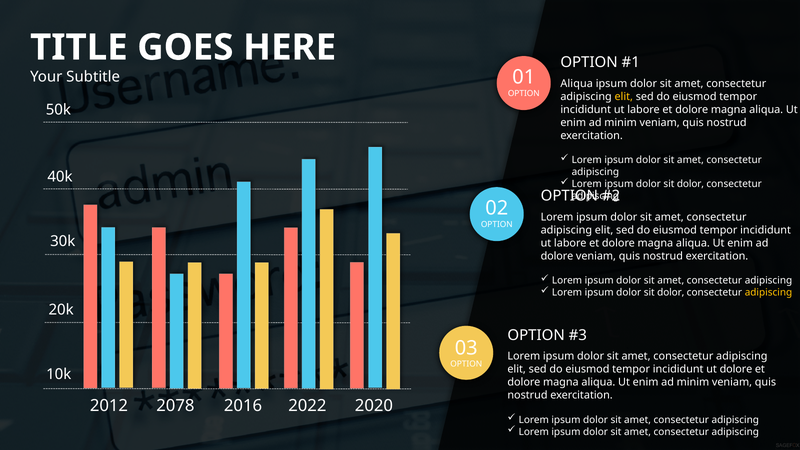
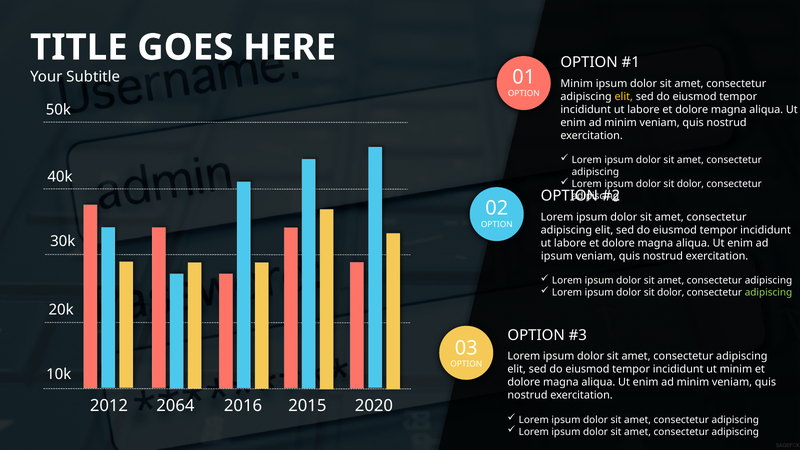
Aliqua: Aliqua -> Minim (577, 84)
dolore: dolore -> ipsum (557, 256)
adipiscing colour: yellow -> light green (768, 292)
ut dolore: dolore -> minim (736, 369)
2078: 2078 -> 2064 (175, 406)
2022: 2022 -> 2015 (307, 406)
